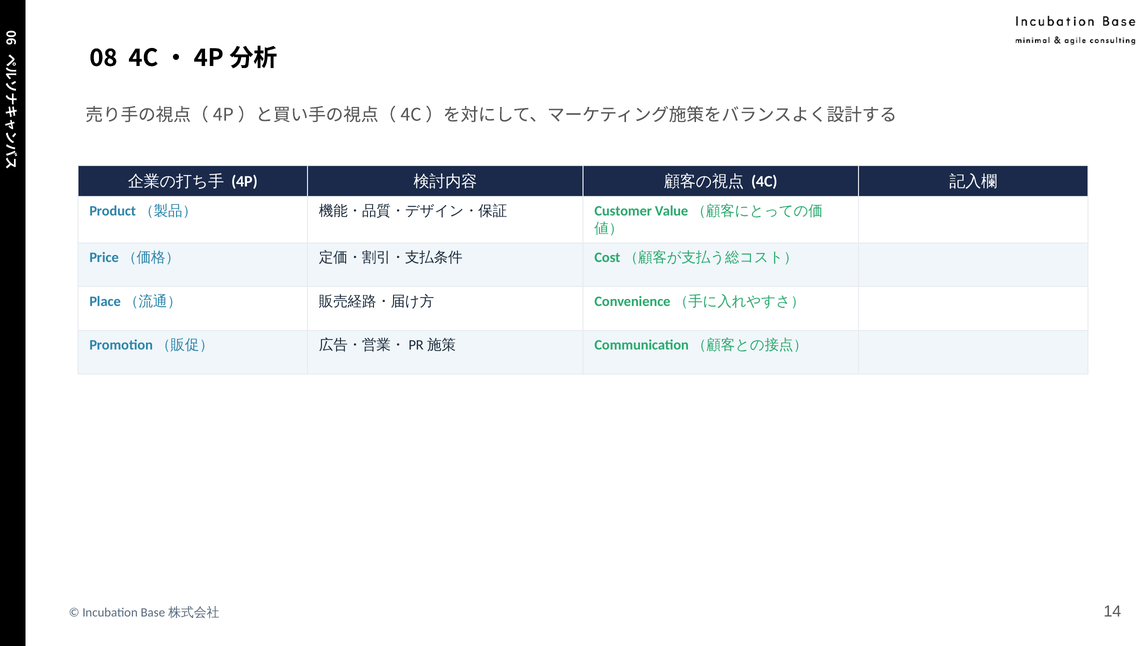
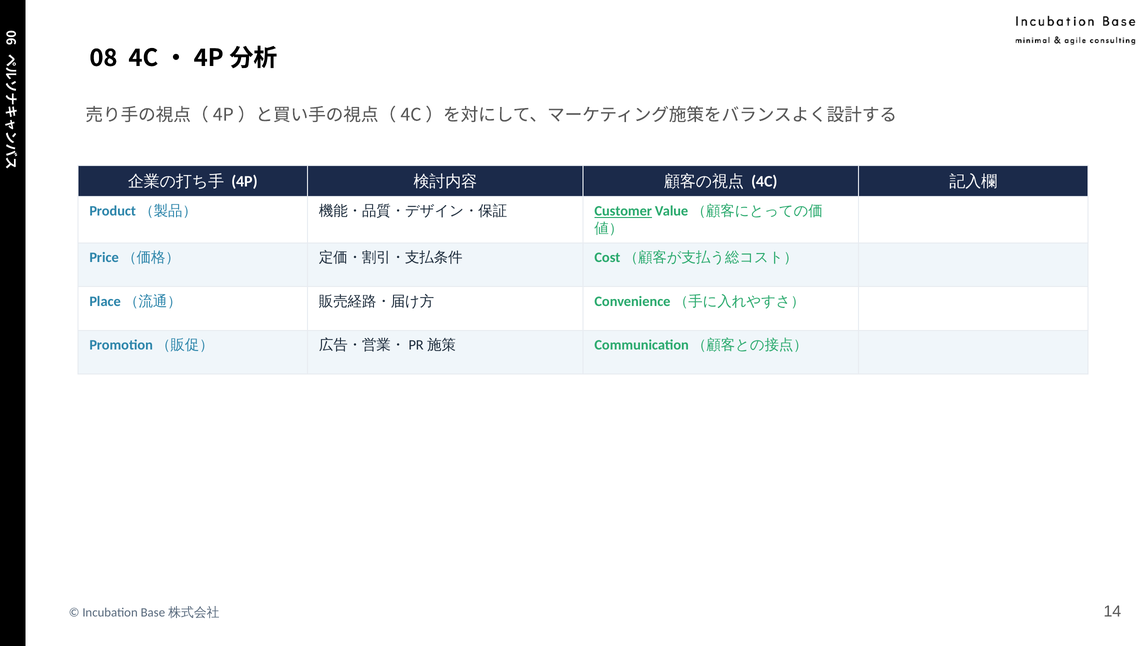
Customer underline: none -> present (623, 211)
